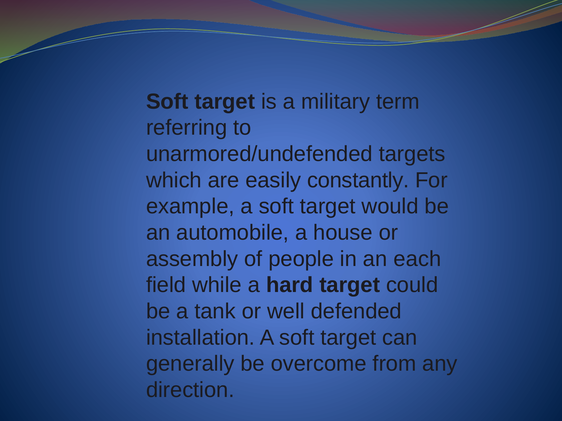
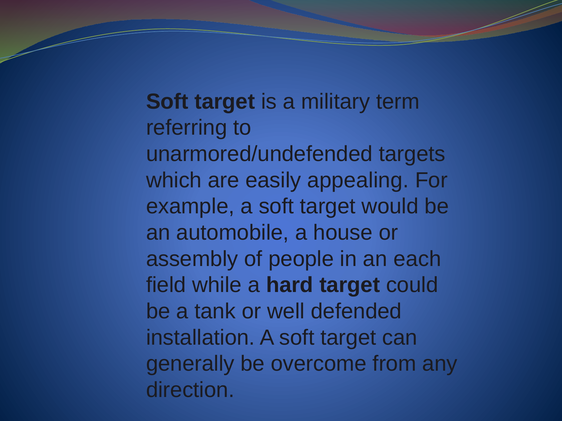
constantly: constantly -> appealing (358, 180)
